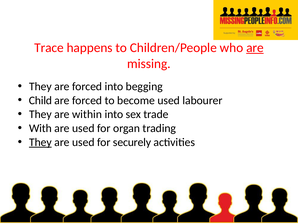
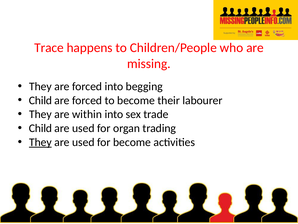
are underline: present -> none (255, 48)
become used: used -> their (169, 100)
With: With -> Child (40, 128)
for securely: securely -> become (132, 142)
